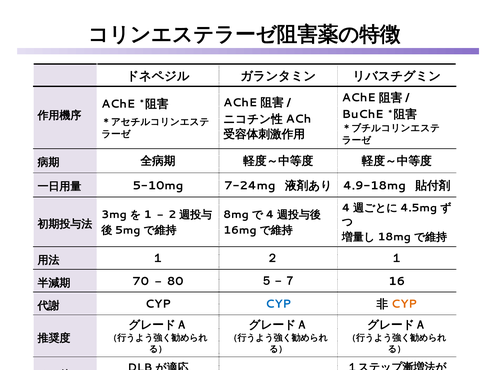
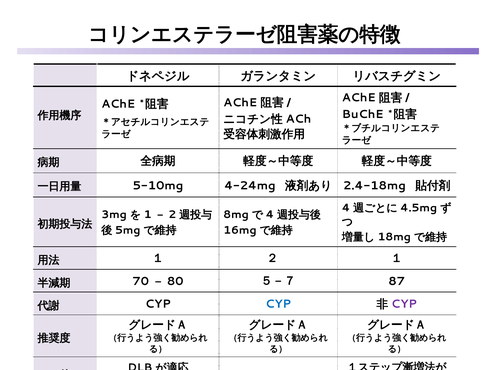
7-24mg: 7-24mg -> 4-24mg (250, 185)
4.9-18mg: 4.9-18mg -> 2.4-18mg (374, 185)
16: 16 -> 87 (397, 281)
CYP colour: orange -> purple (404, 304)
